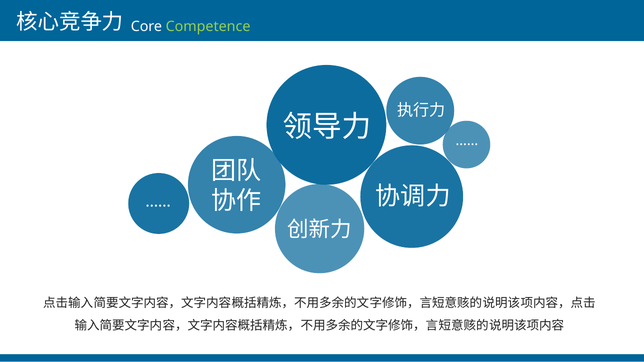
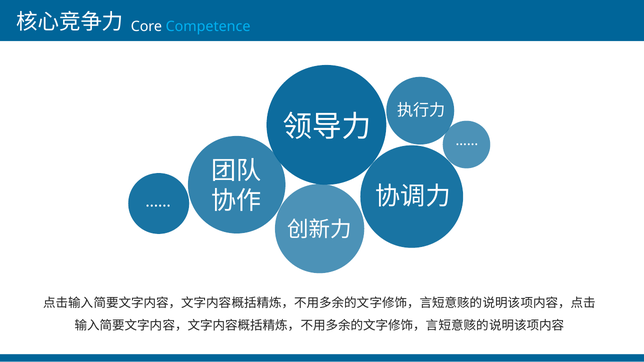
Competence colour: light green -> light blue (208, 26)
